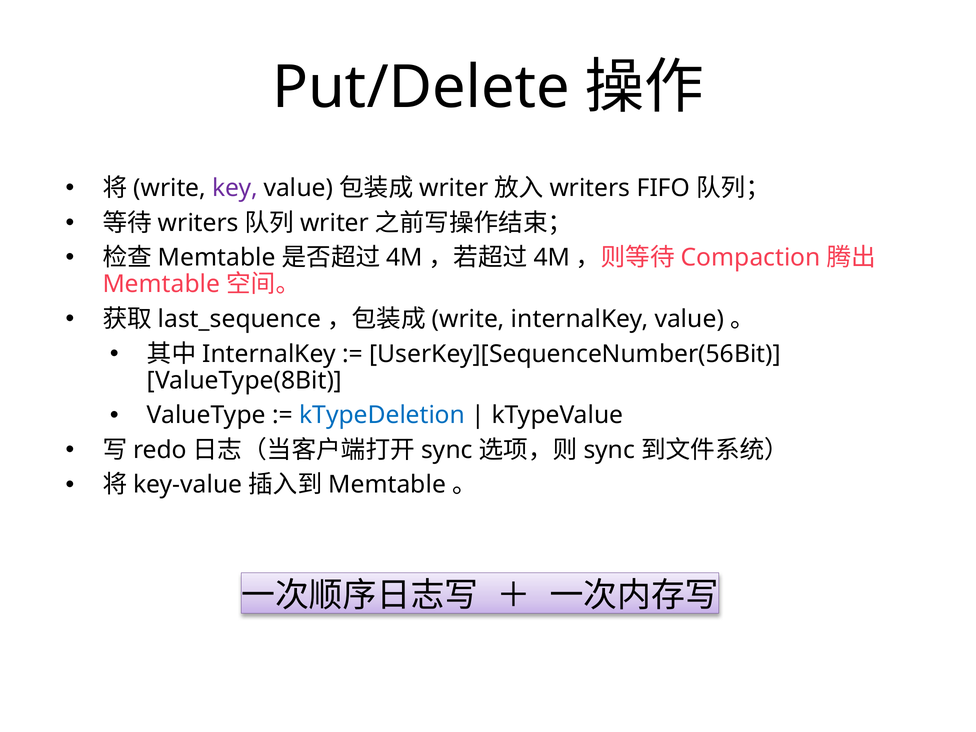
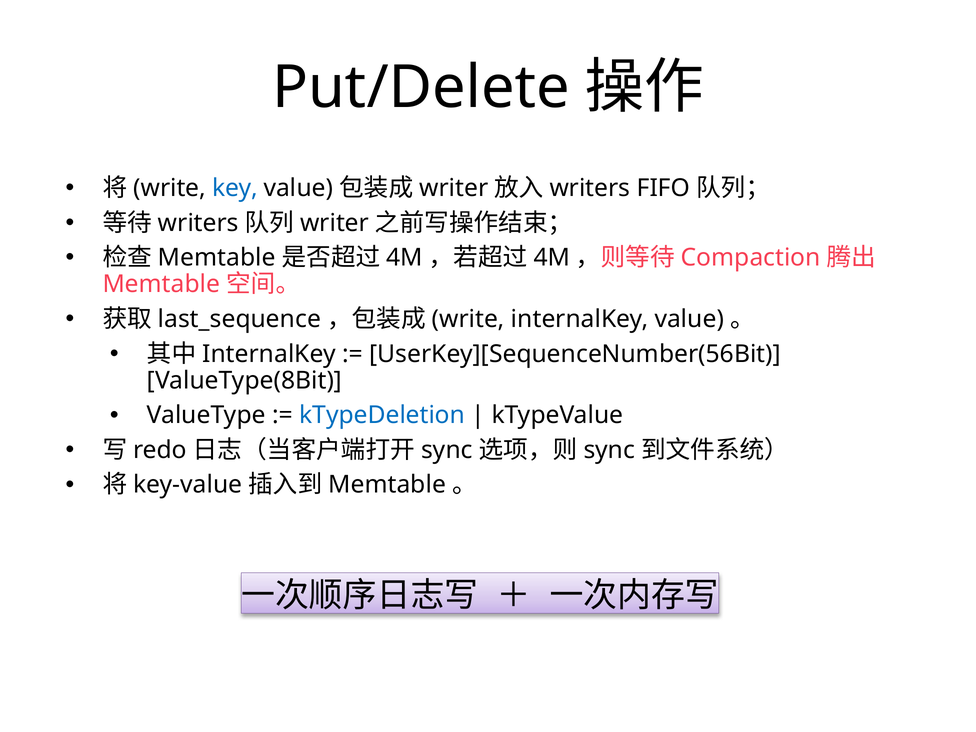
key colour: purple -> blue (235, 188)
